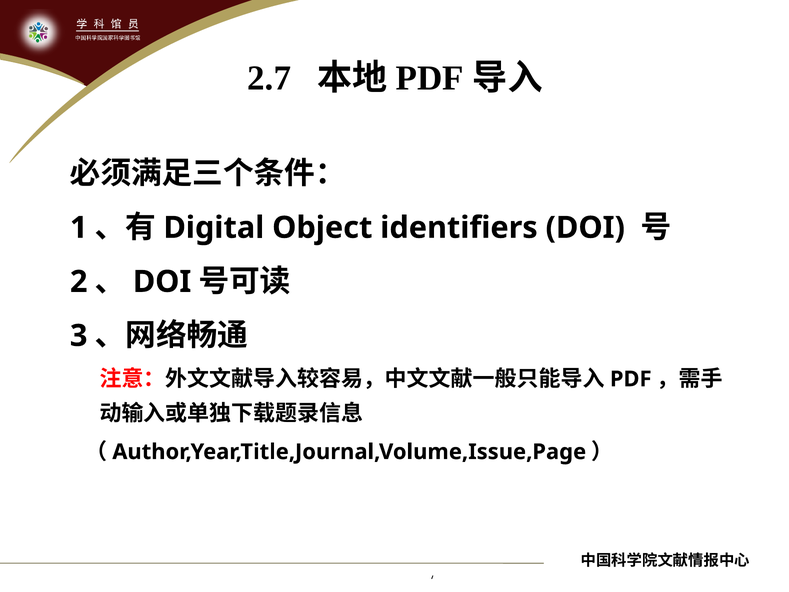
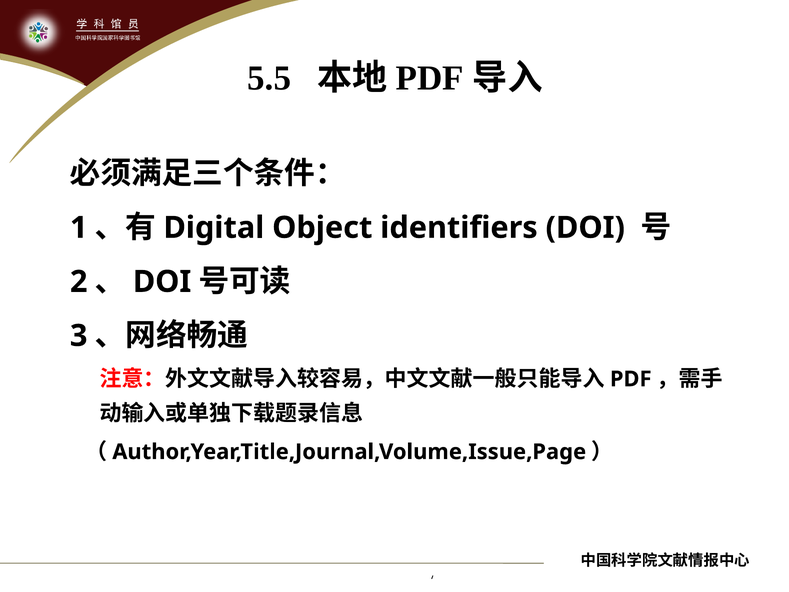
2.7: 2.7 -> 5.5 (269, 78)
